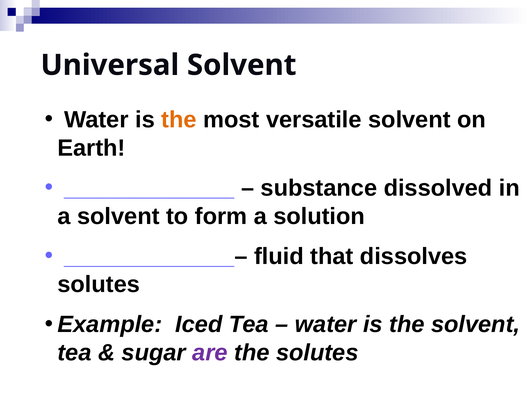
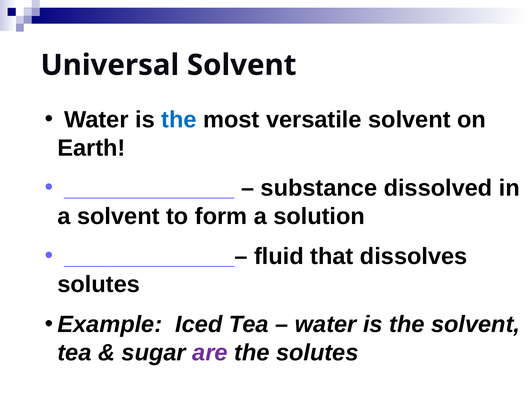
the colour: orange -> blue (179, 120)
